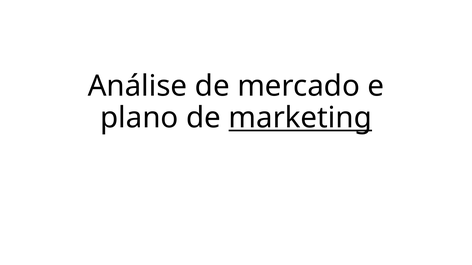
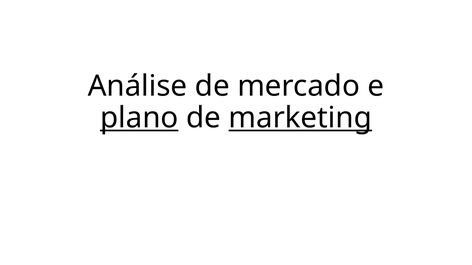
plano underline: none -> present (139, 118)
